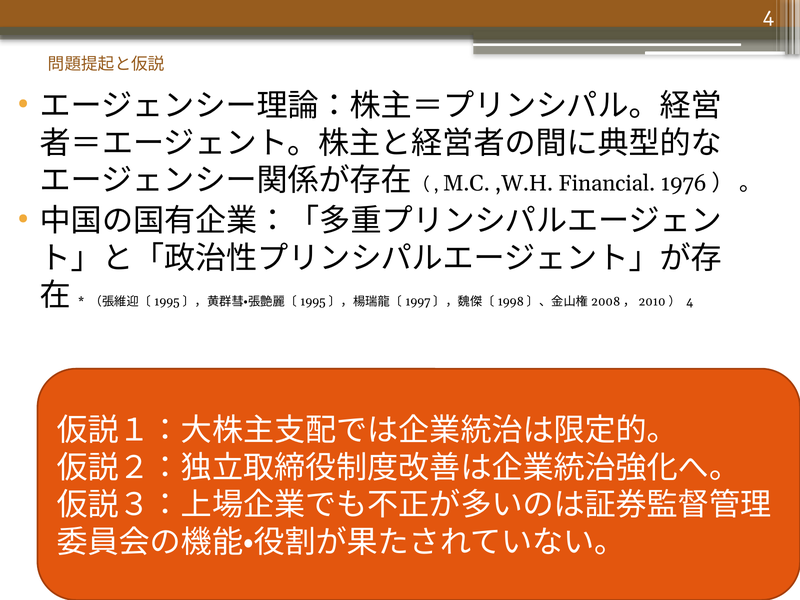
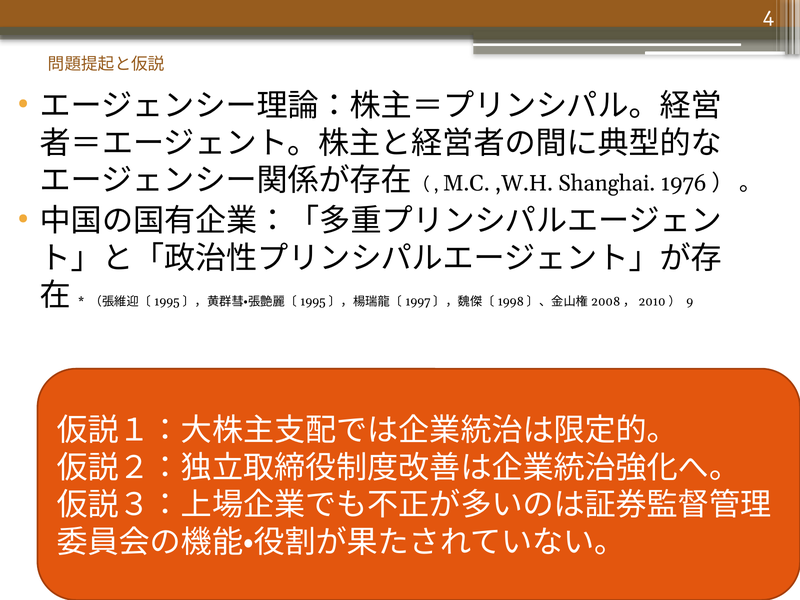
Financial: Financial -> Shanghai (607, 183)
4: 4 -> 9 (690, 302)
